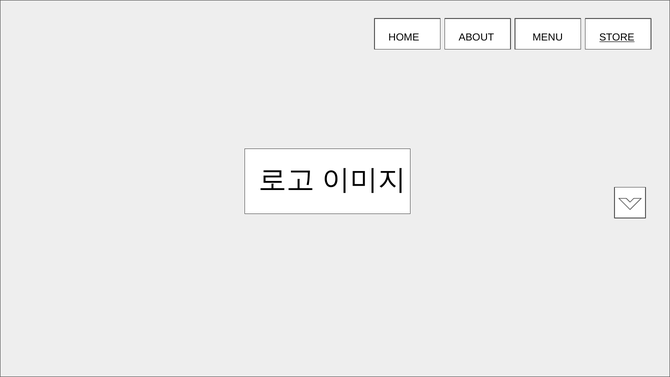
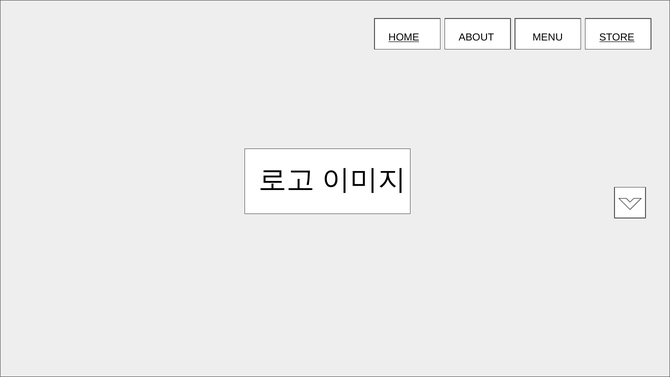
HOME underline: none -> present (404, 37)
